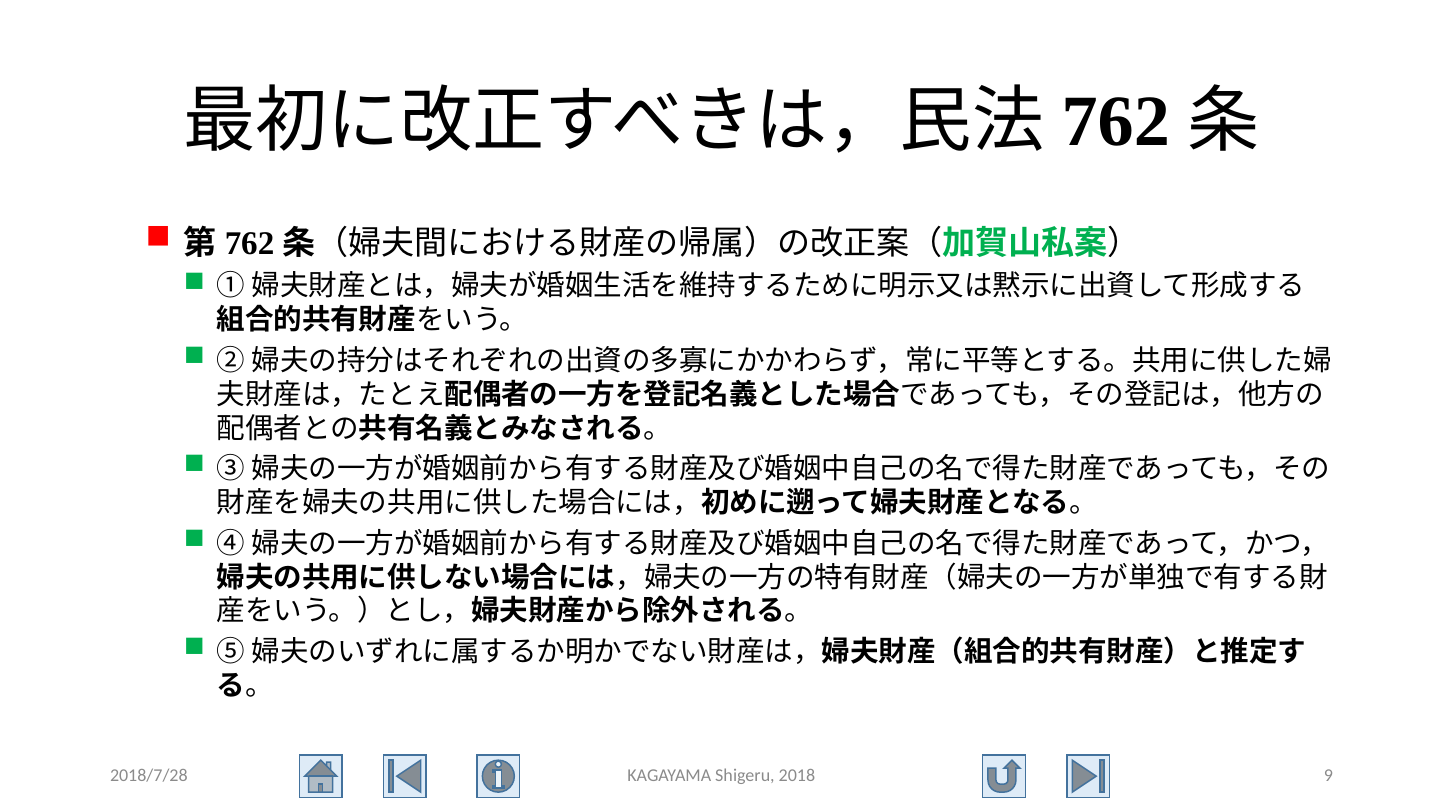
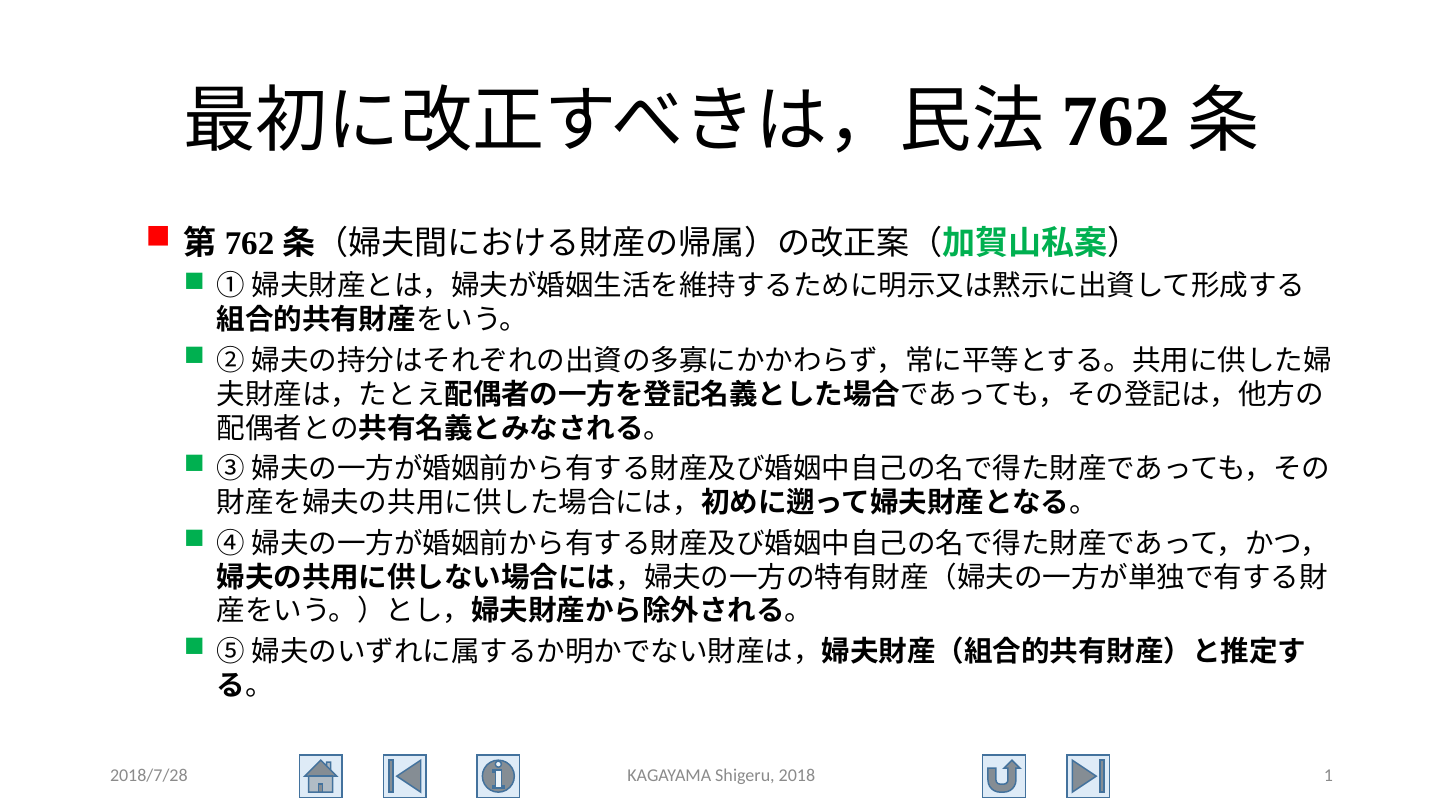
9: 9 -> 1 (1328, 775)
